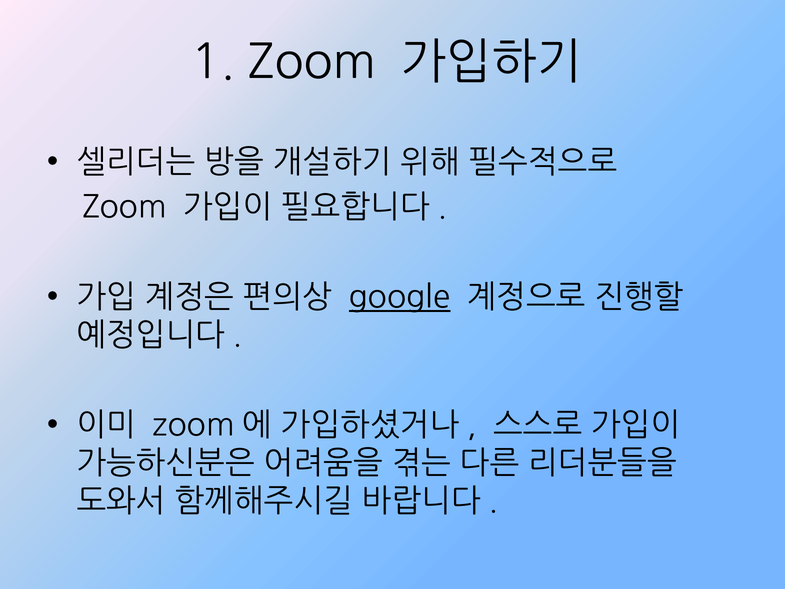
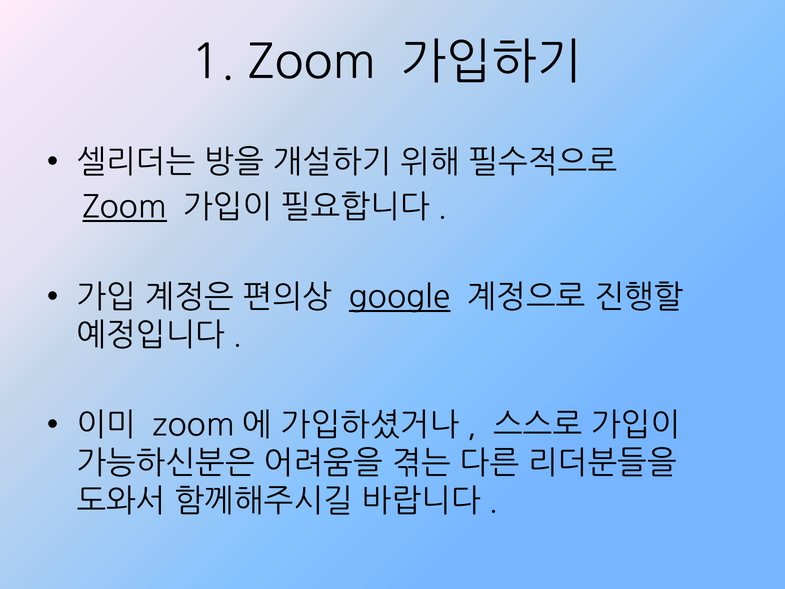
Zoom underline: none -> present (125, 207)
